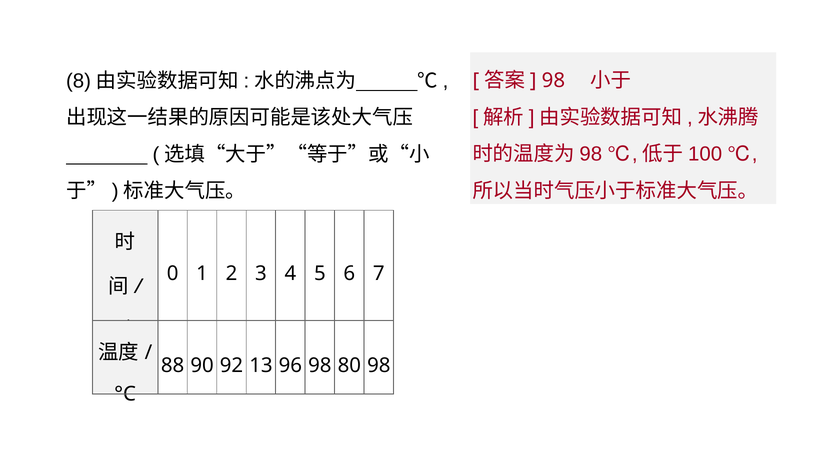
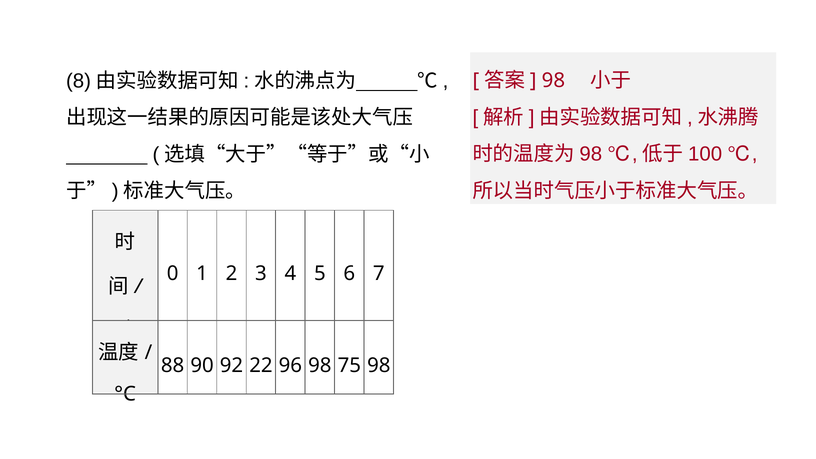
13: 13 -> 22 (261, 366)
80: 80 -> 75 (349, 366)
